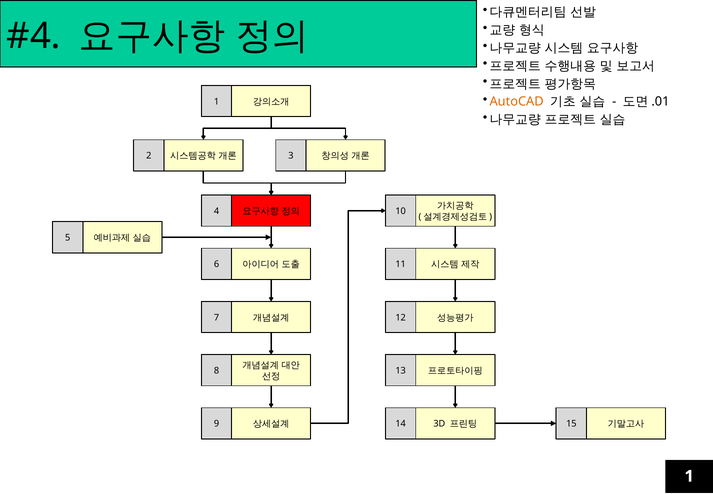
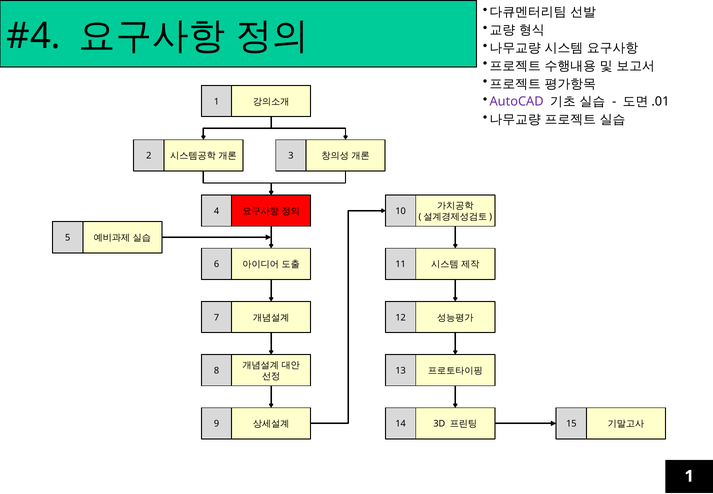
AutoCAD colour: orange -> purple (517, 102)
